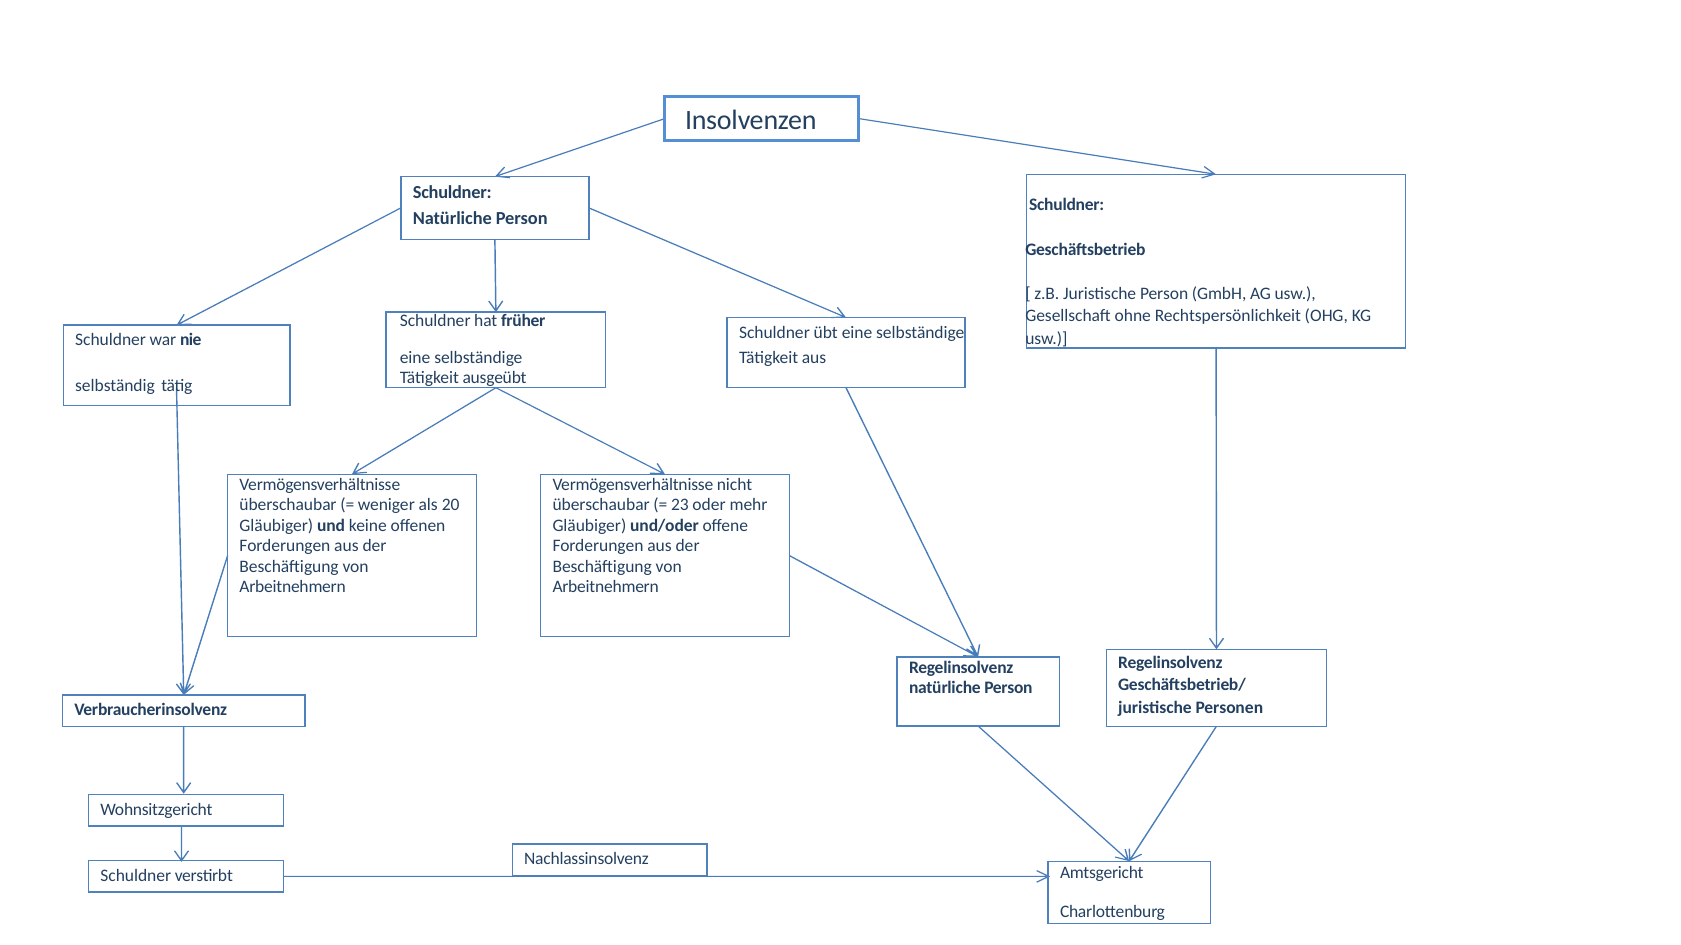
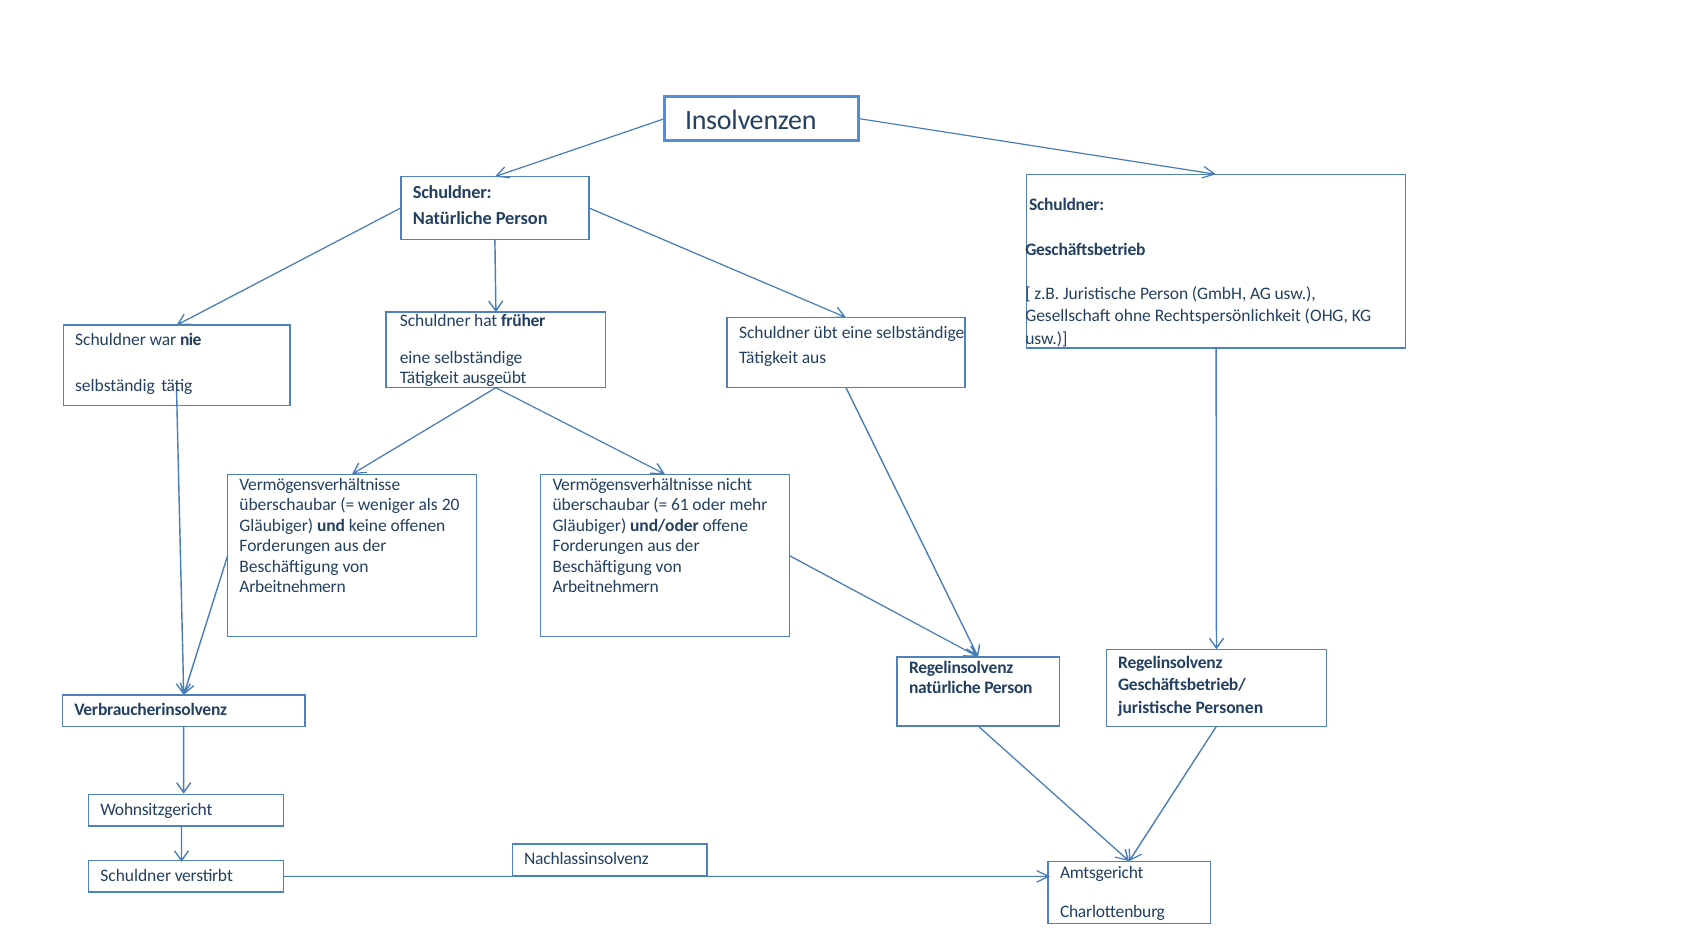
23: 23 -> 61 (680, 505)
